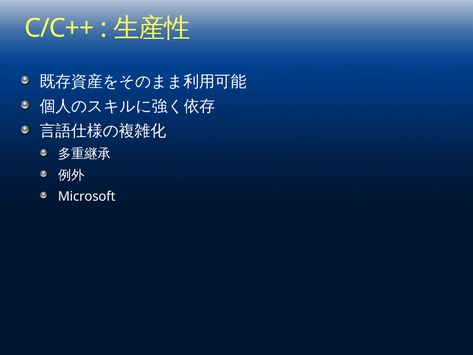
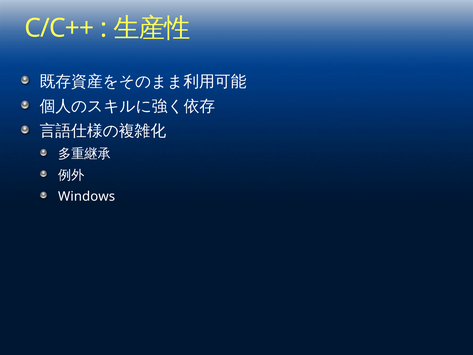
Microsoft: Microsoft -> Windows (87, 196)
